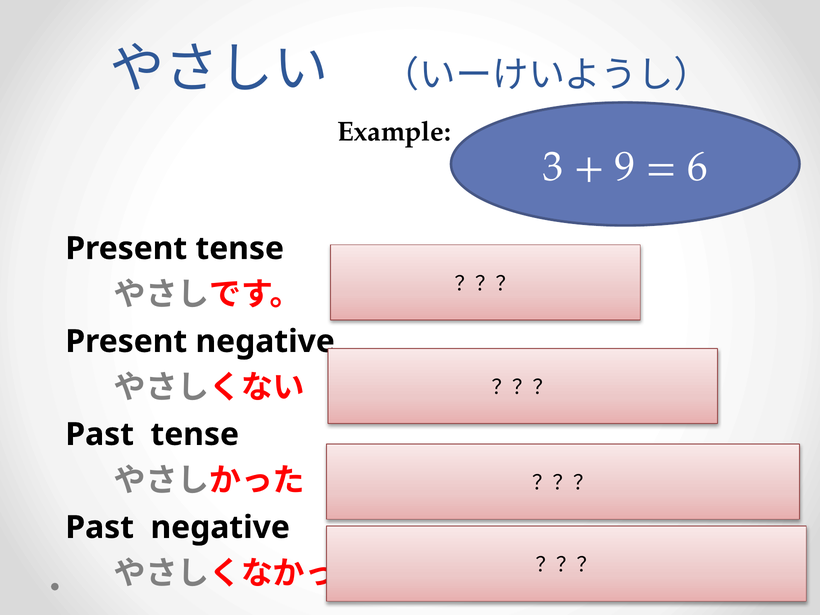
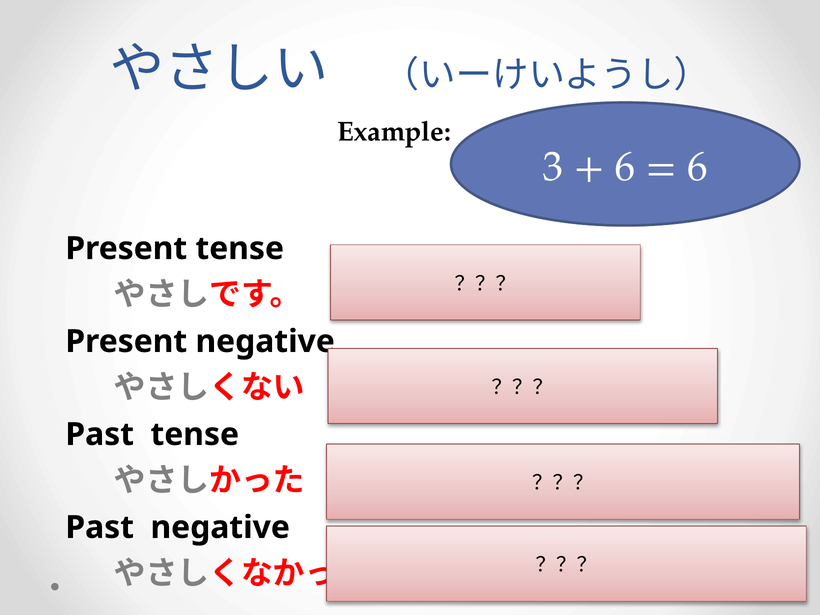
9: 9 -> 6 (625, 167)
